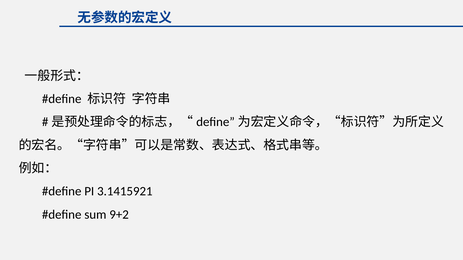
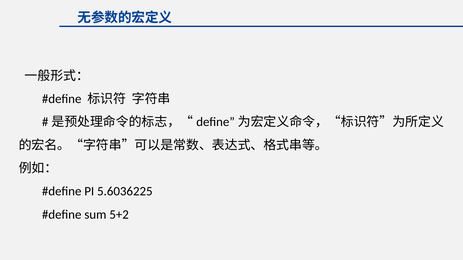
3.1415921: 3.1415921 -> 5.6036225 (125, 192)
9+2: 9+2 -> 5+2 (119, 215)
